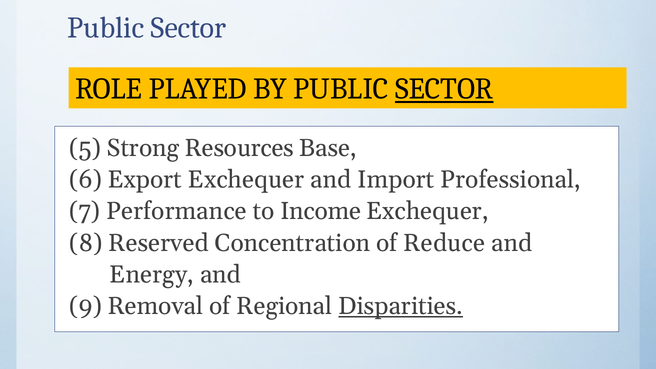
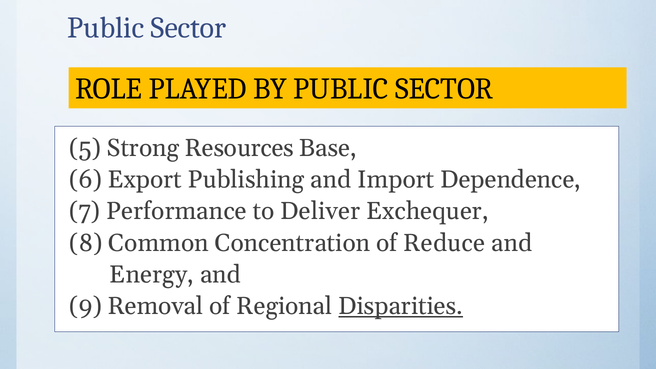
SECTOR underline: present -> none (444, 89)
Export Exchequer: Exchequer -> Publishing (246, 180)
Professional: Professional -> Dependence (511, 180)
Income: Income -> Deliver (320, 211)
Reserved: Reserved -> Common (159, 243)
